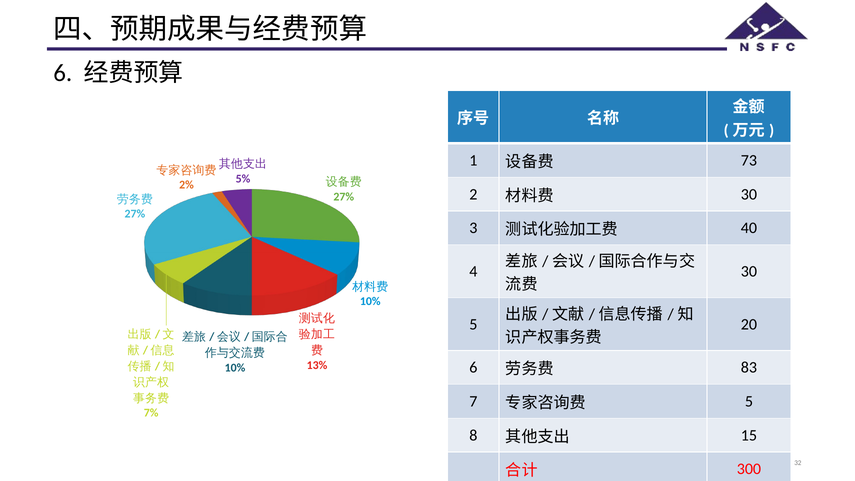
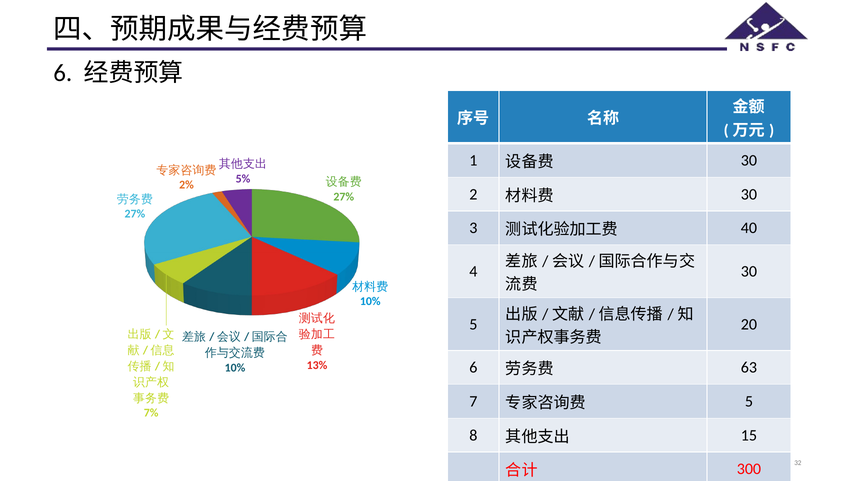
73: 73 -> 30 (749, 160)
83: 83 -> 63 (749, 368)
